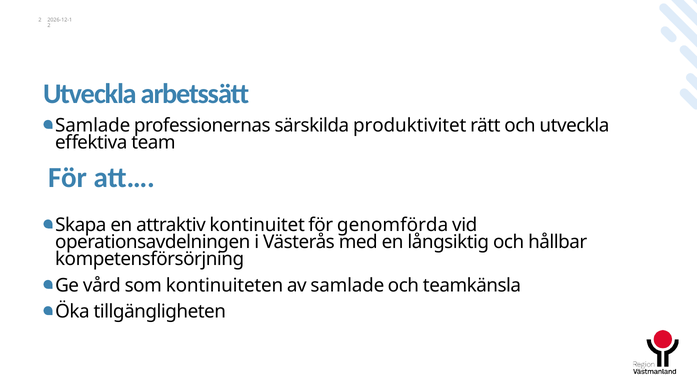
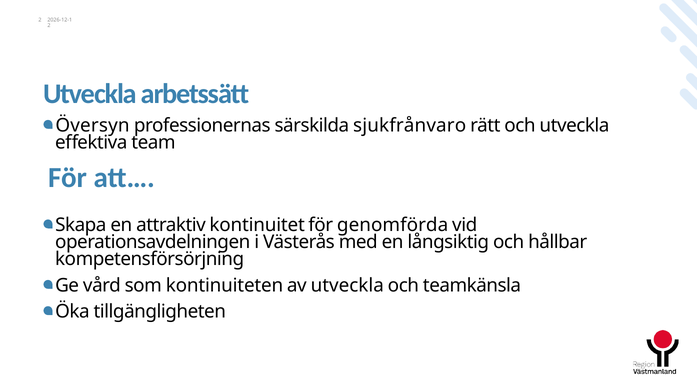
Samlade: Samlade -> Översyn (93, 125)
produktivitet: produktivitet -> sjukfrånvaro (410, 125)
av samlade: samlade -> utveckla (347, 285)
